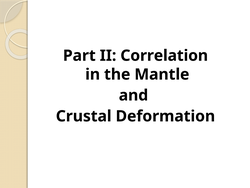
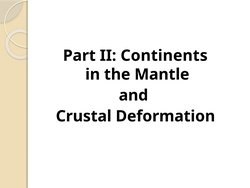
Correlation: Correlation -> Continents (164, 55)
